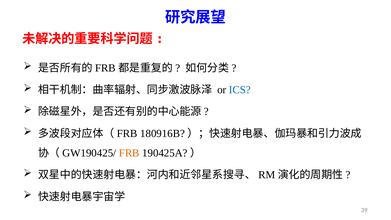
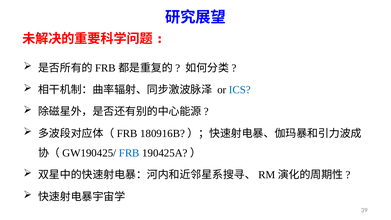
FRB colour: orange -> blue (129, 153)
